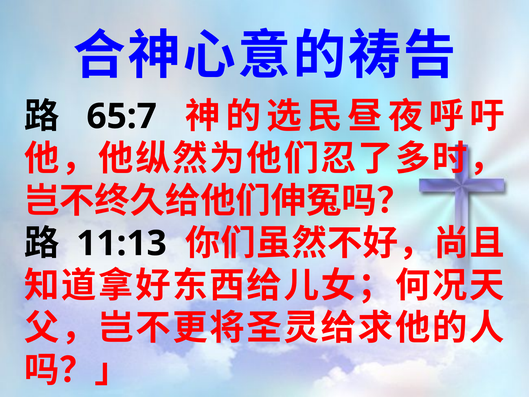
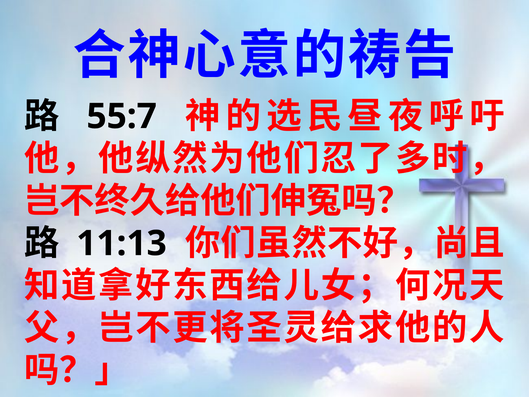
65:7: 65:7 -> 55:7 (122, 116)
